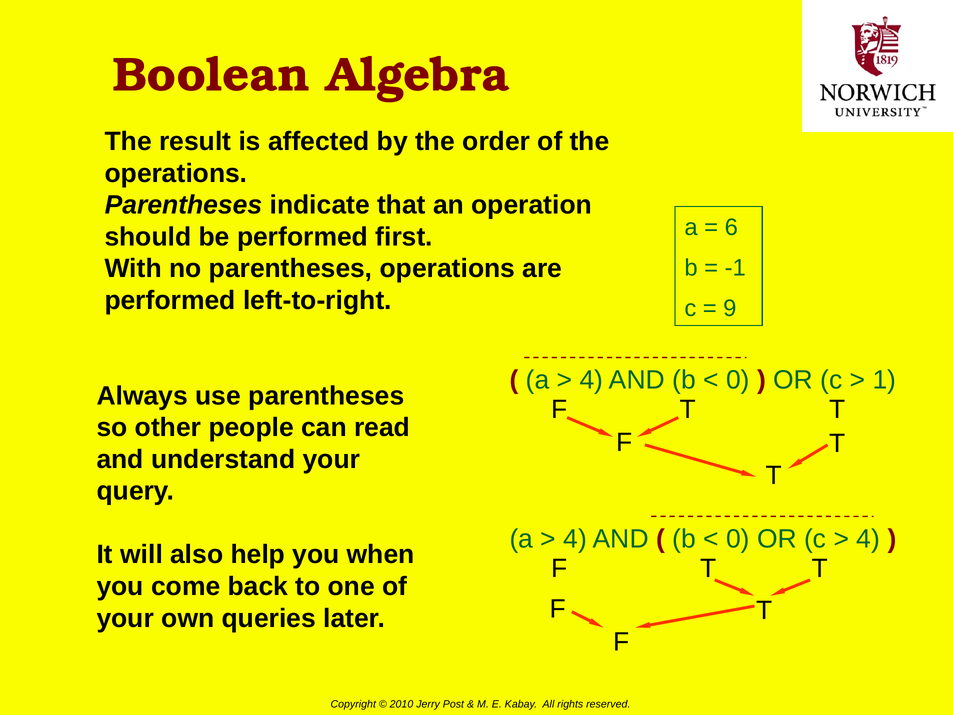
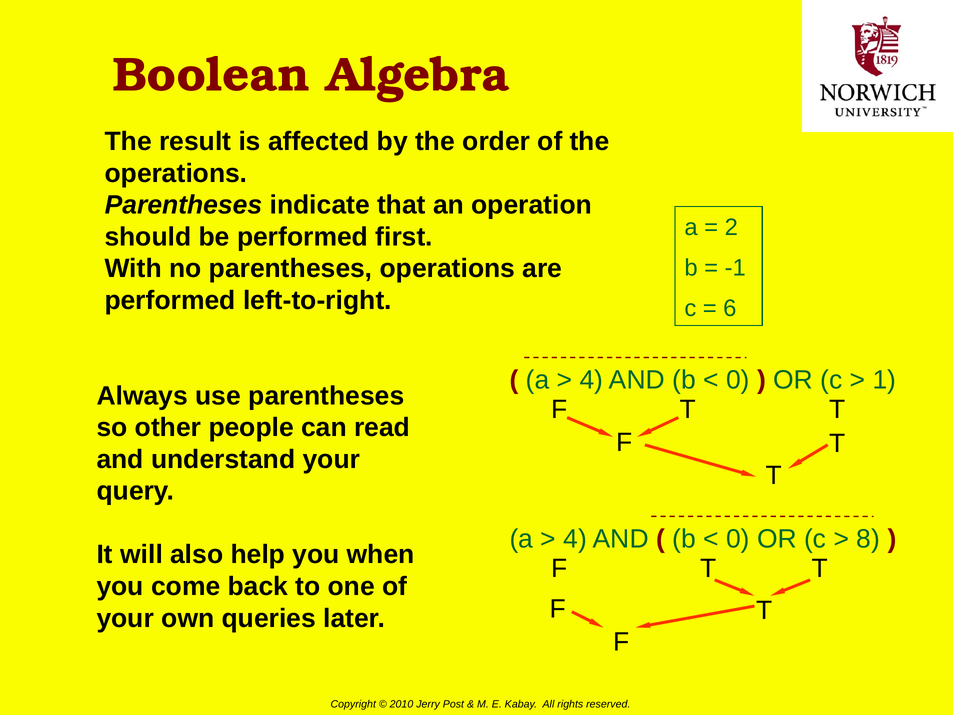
6: 6 -> 2 (731, 227)
9: 9 -> 6 (730, 308)
4: 4 -> 8 (868, 539)
